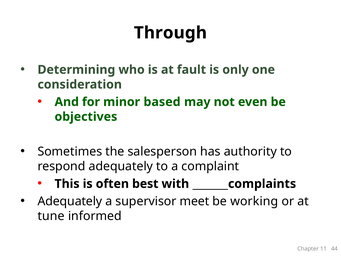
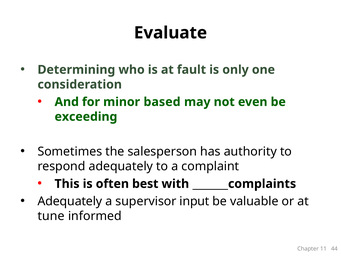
Through: Through -> Evaluate (170, 33)
objectives: objectives -> exceeding (86, 117)
meet: meet -> input (194, 201)
working: working -> valuable (254, 201)
